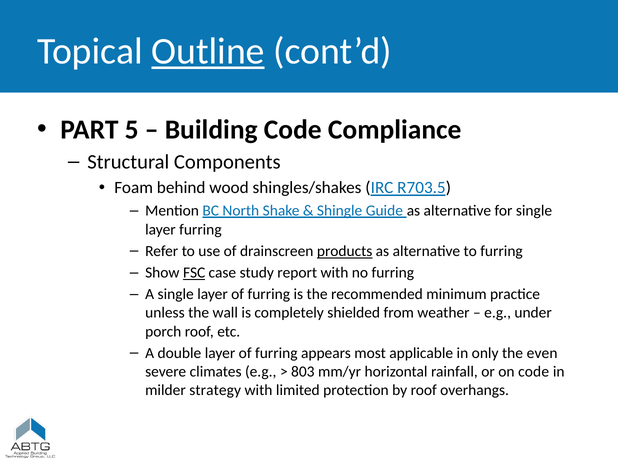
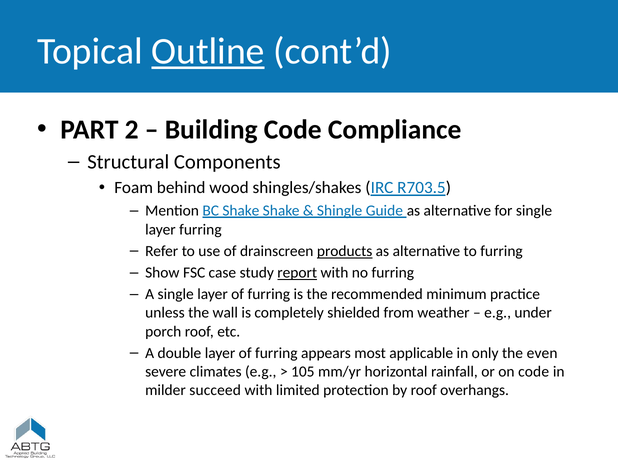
5: 5 -> 2 (132, 130)
BC North: North -> Shake (241, 211)
FSC underline: present -> none (194, 273)
report underline: none -> present (297, 273)
803: 803 -> 105 (303, 372)
strategy: strategy -> succeed (215, 390)
